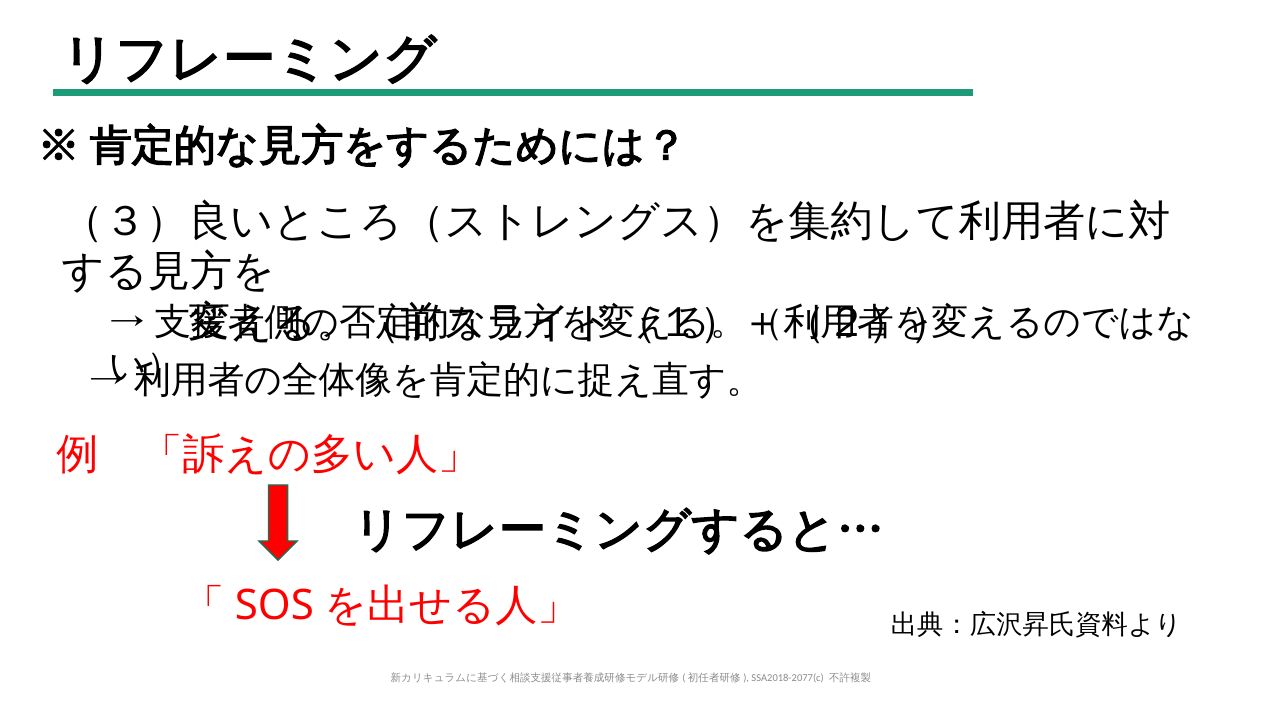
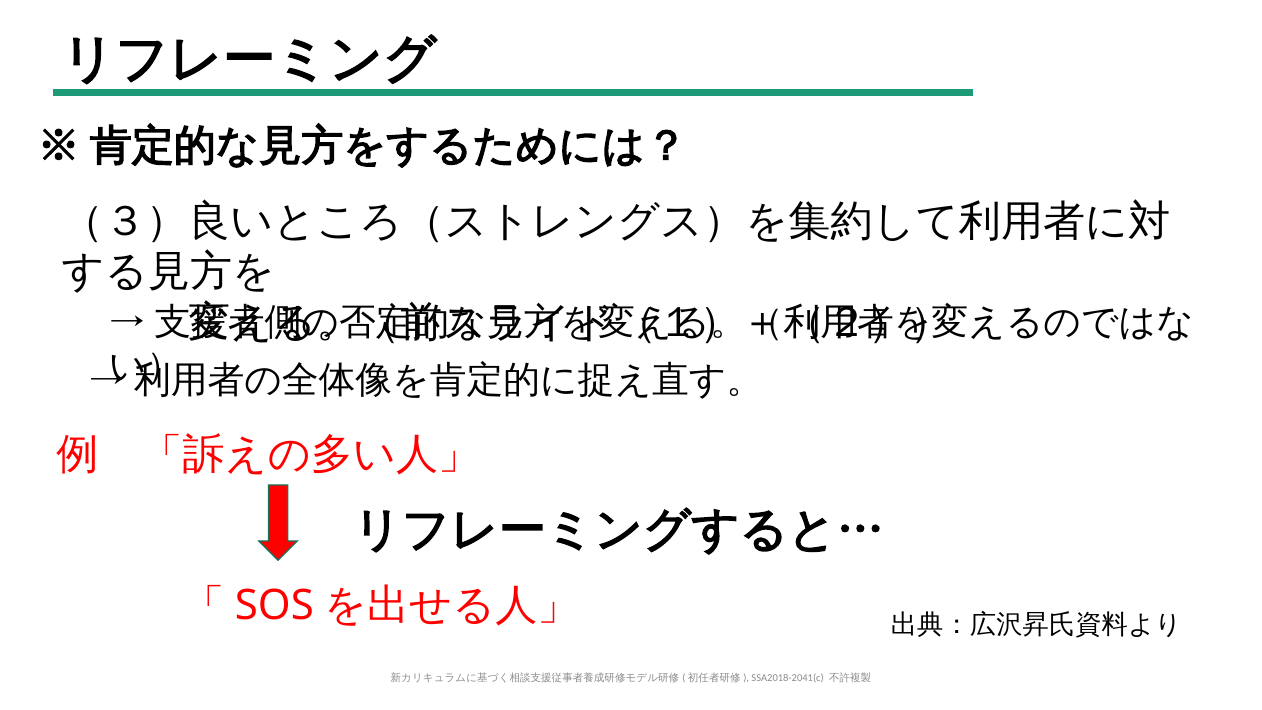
SSA2018-2077(c: SSA2018-2077(c -> SSA2018-2041(c (788, 678)
